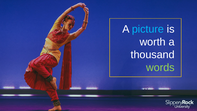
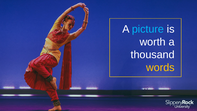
words colour: light green -> yellow (160, 67)
